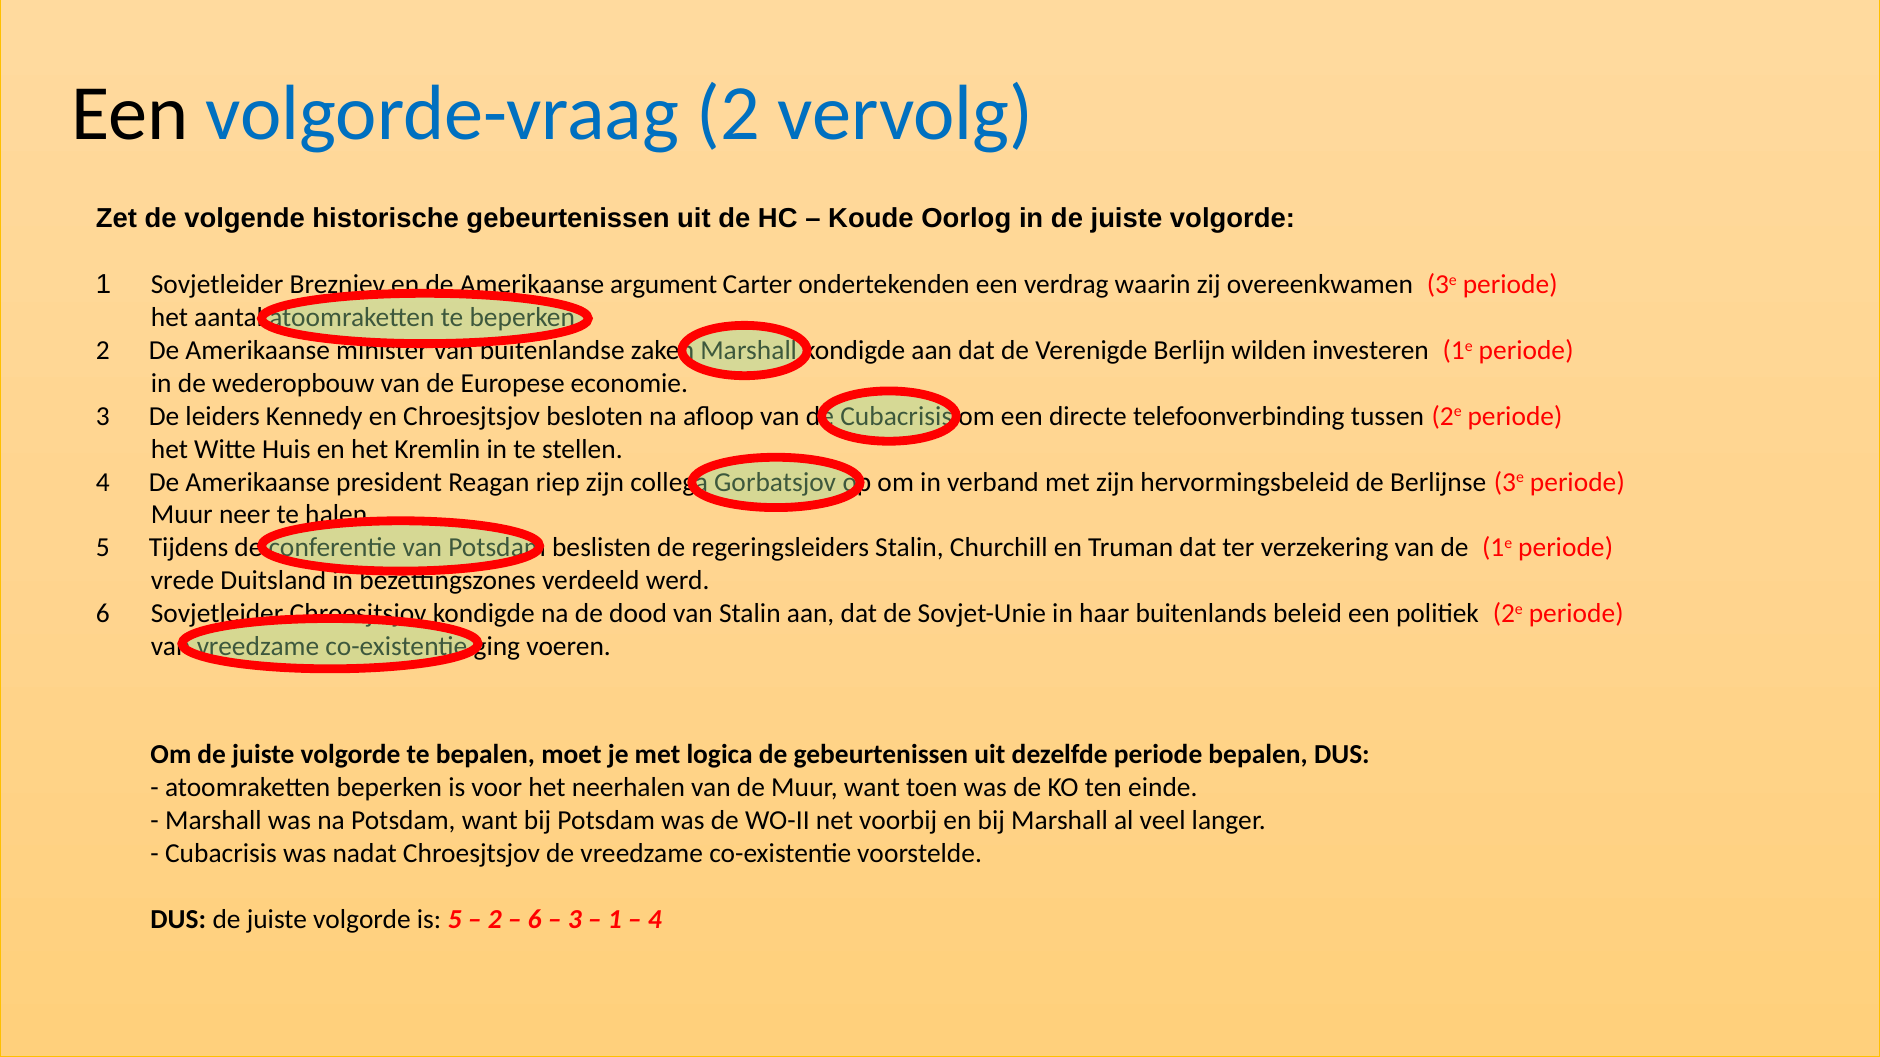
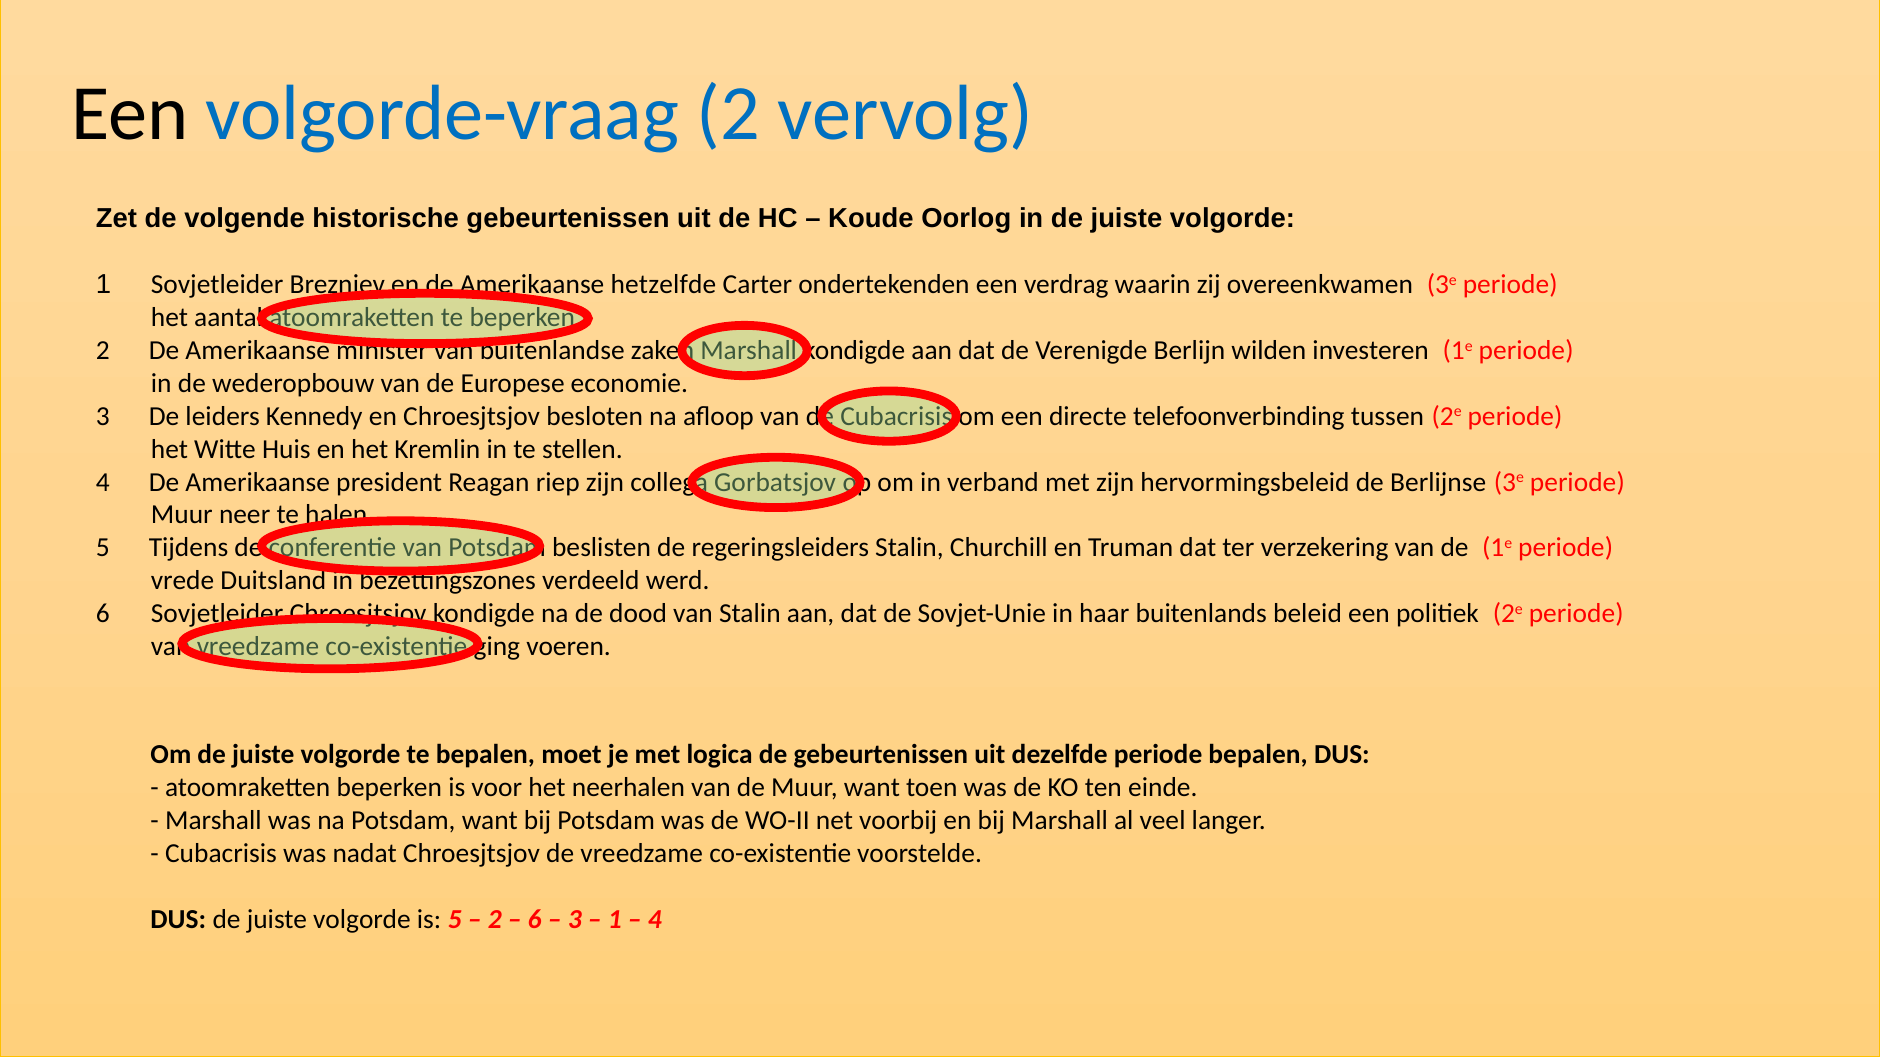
argument: argument -> hetzelfde (663, 285)
